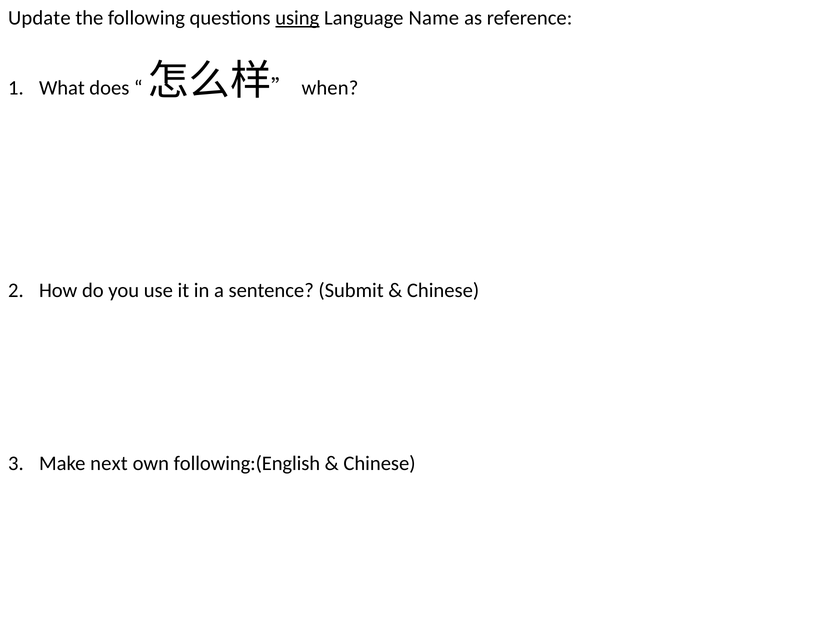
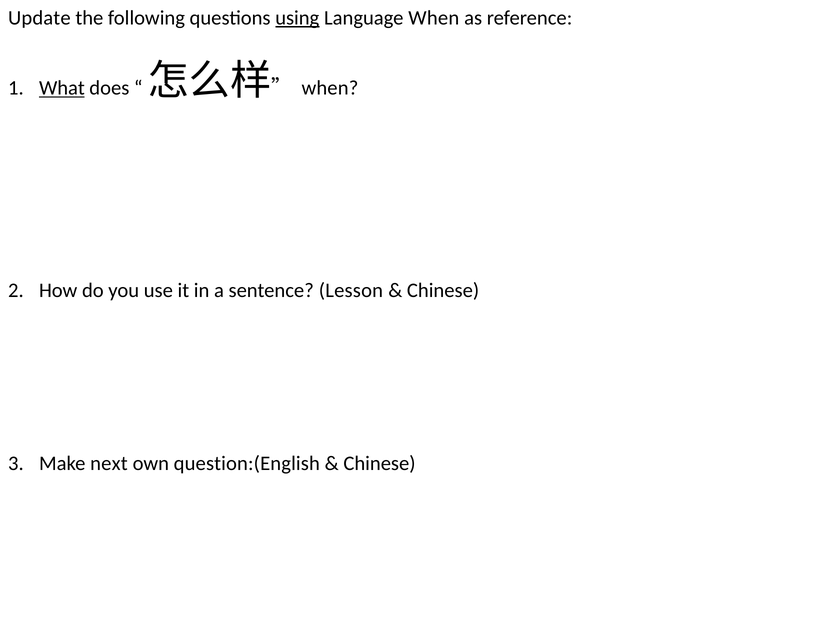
Language Name: Name -> When (434, 18)
What underline: none -> present (62, 88)
Submit: Submit -> Lesson (351, 290)
following:(English: following:(English -> question:(English (247, 463)
